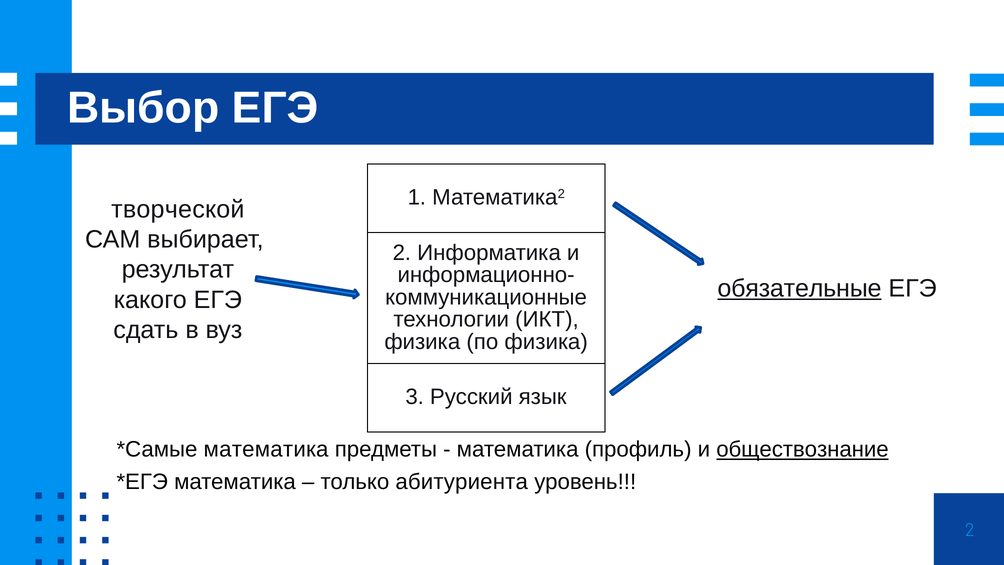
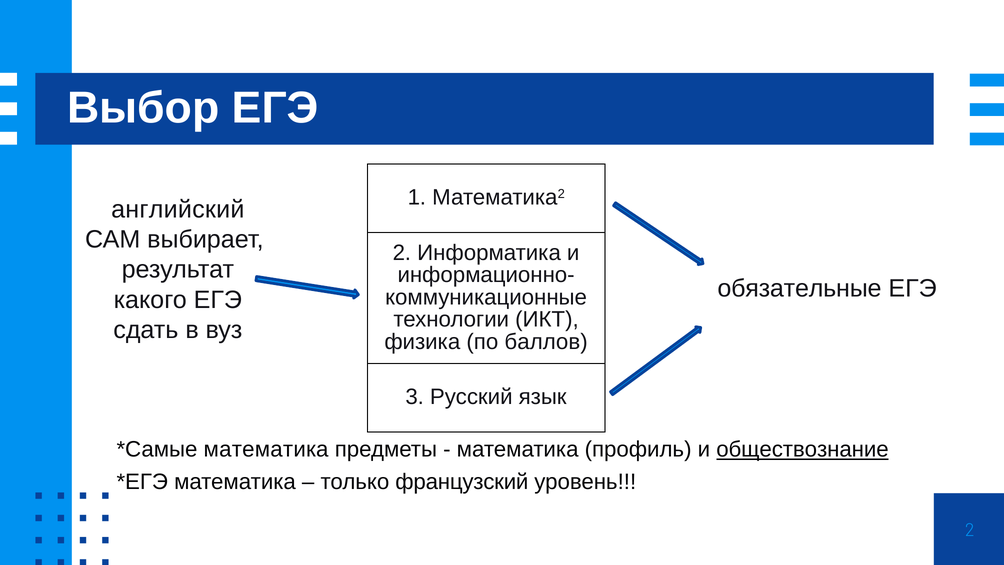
творческой: творческой -> английский (178, 209)
обязательные underline: present -> none (799, 288)
по физика: физика -> баллов (546, 342)
абитуриента: абитуриента -> французский (462, 482)
